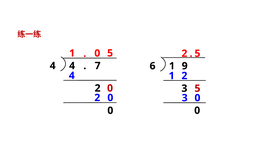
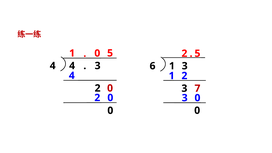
4 7: 7 -> 3 (98, 66)
1 9: 9 -> 3 (185, 66)
3 5: 5 -> 7 (197, 88)
